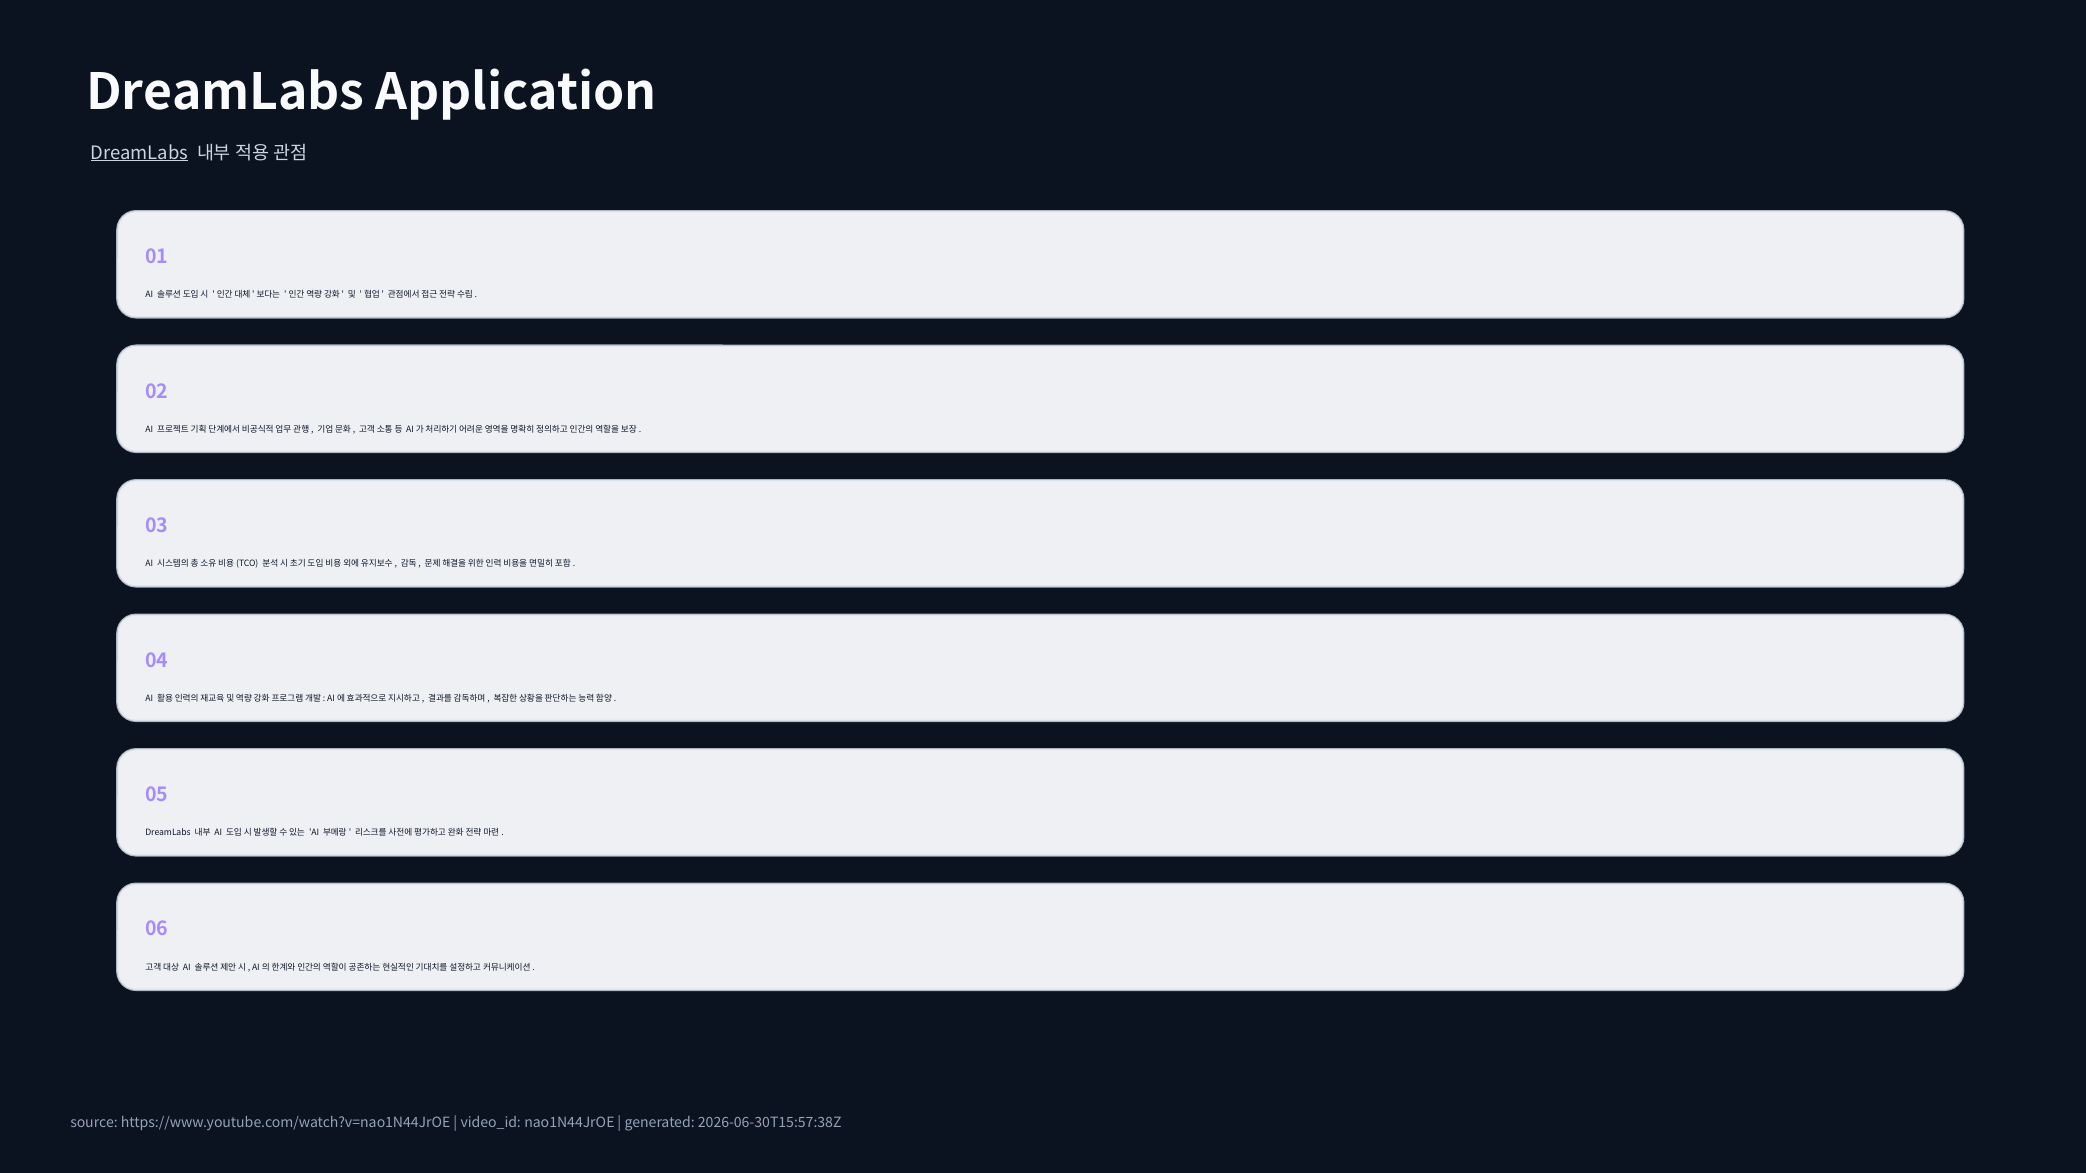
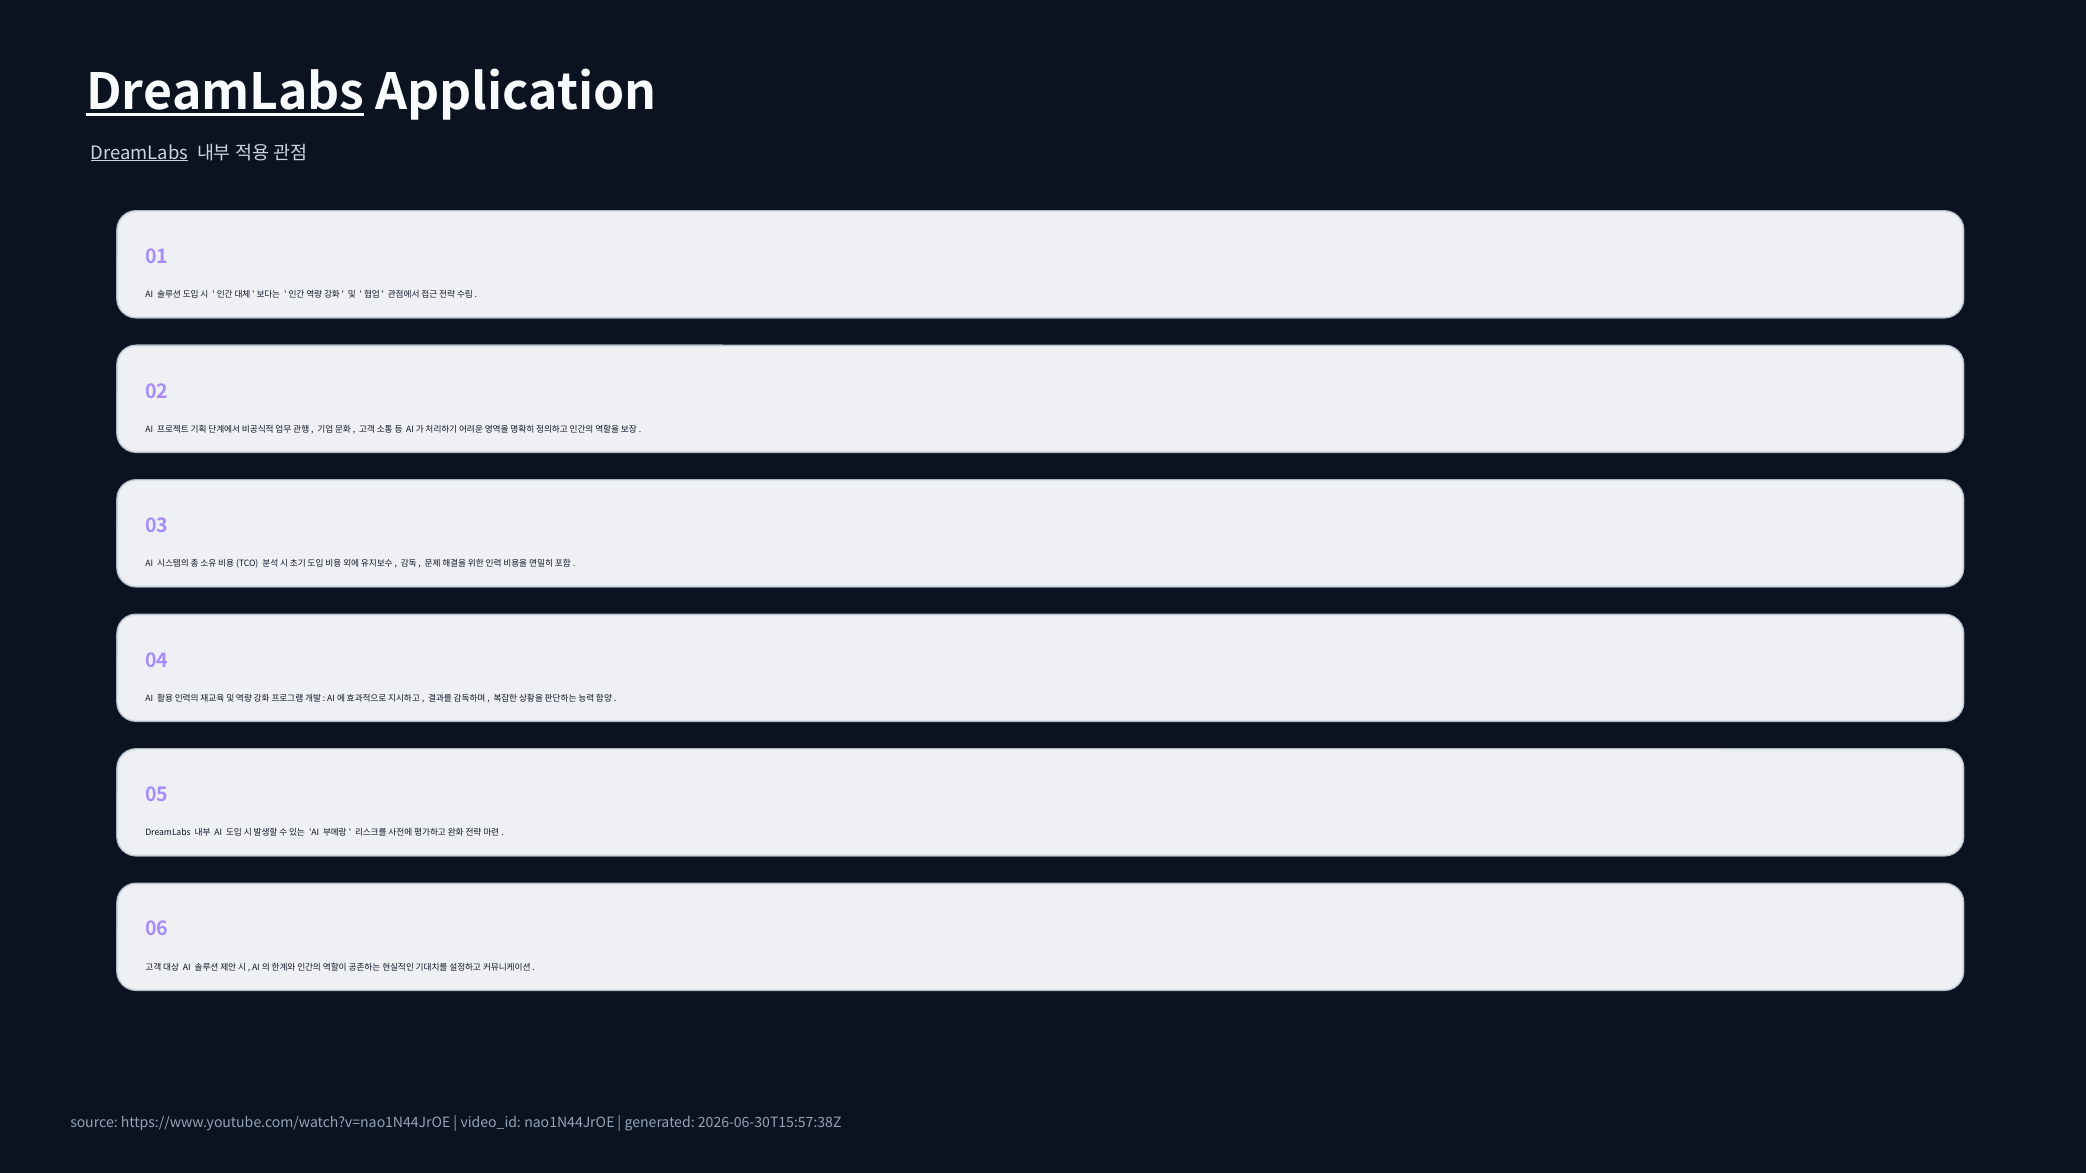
DreamLabs underline: none -> present (225, 93)
